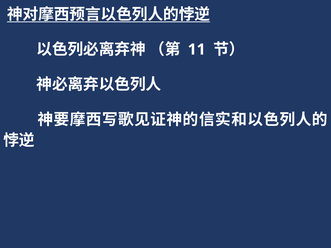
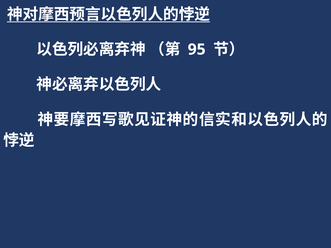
11: 11 -> 95 (197, 49)
